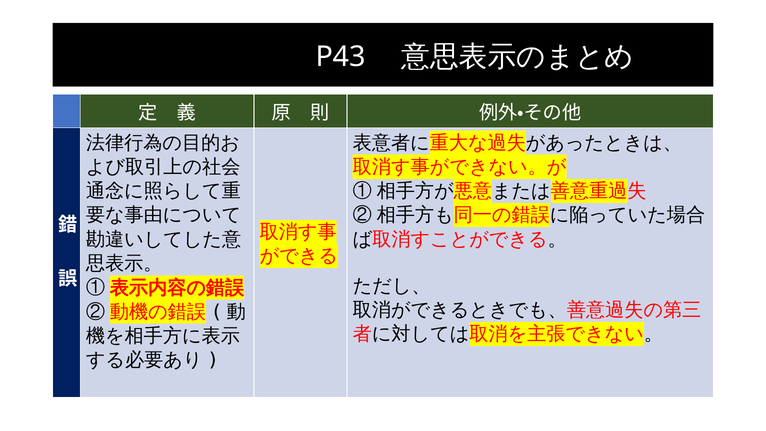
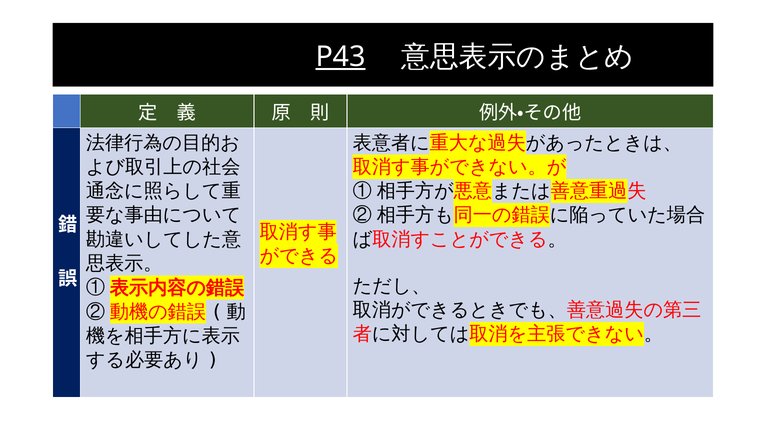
P43 underline: none -> present (341, 57)
